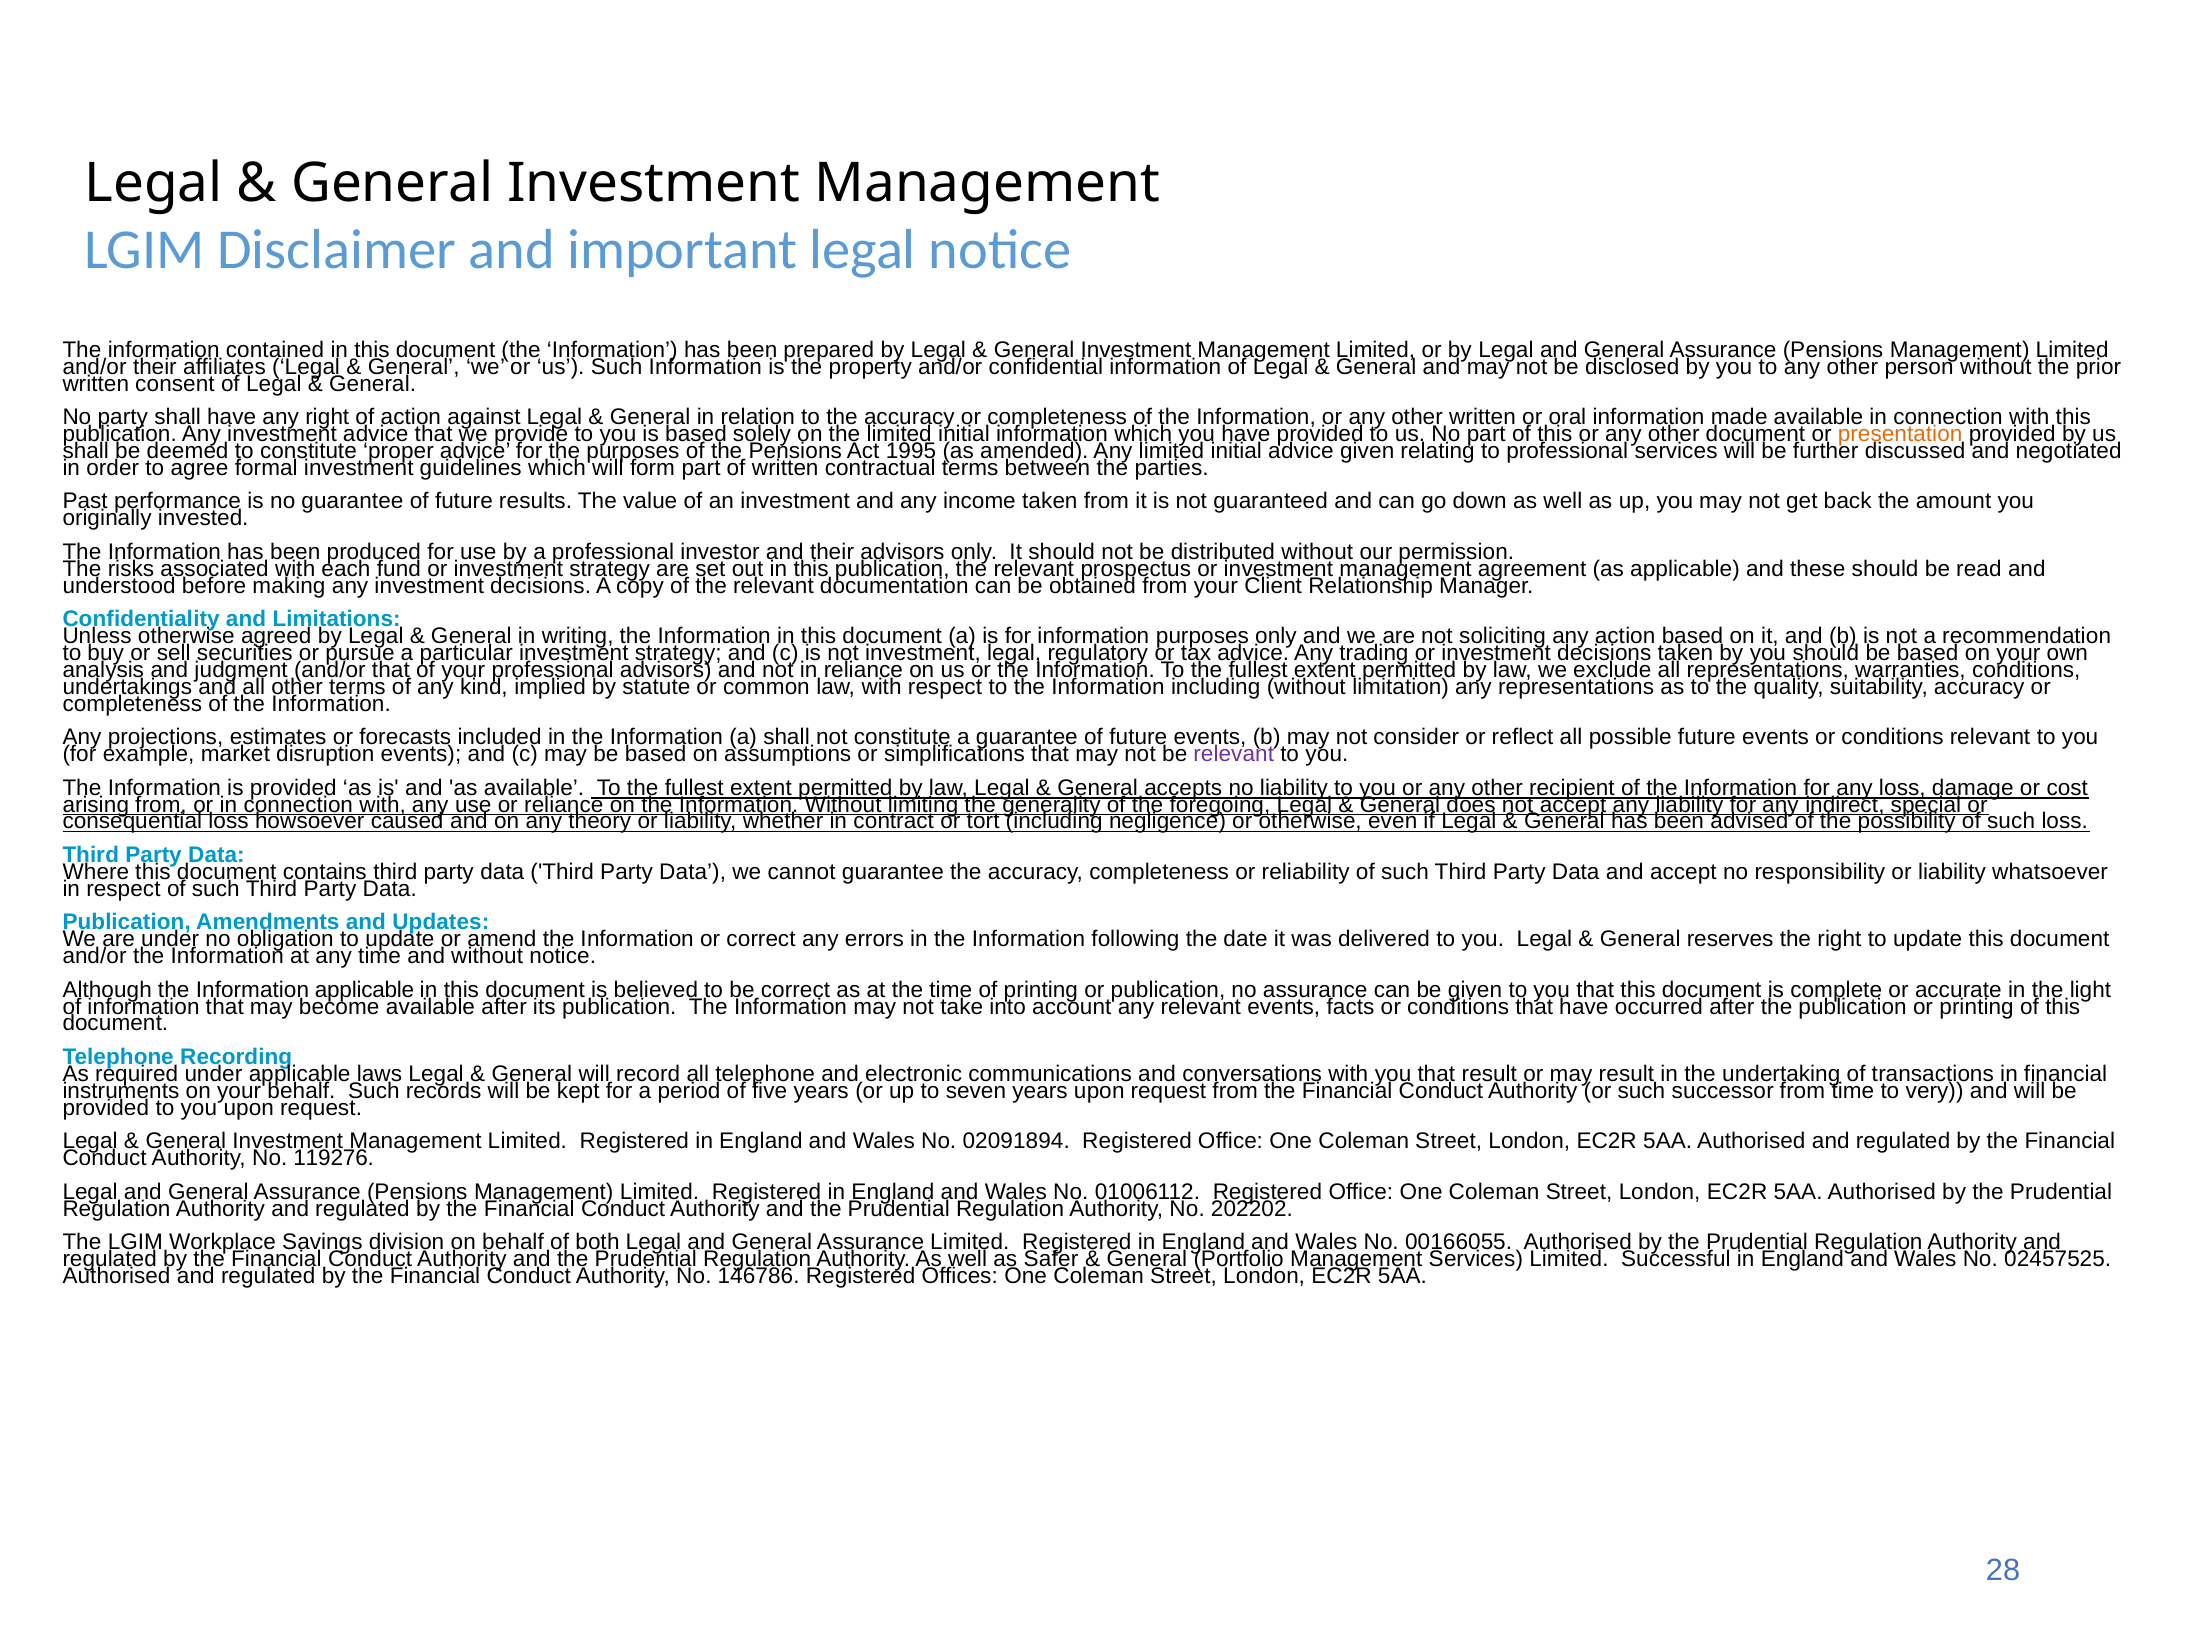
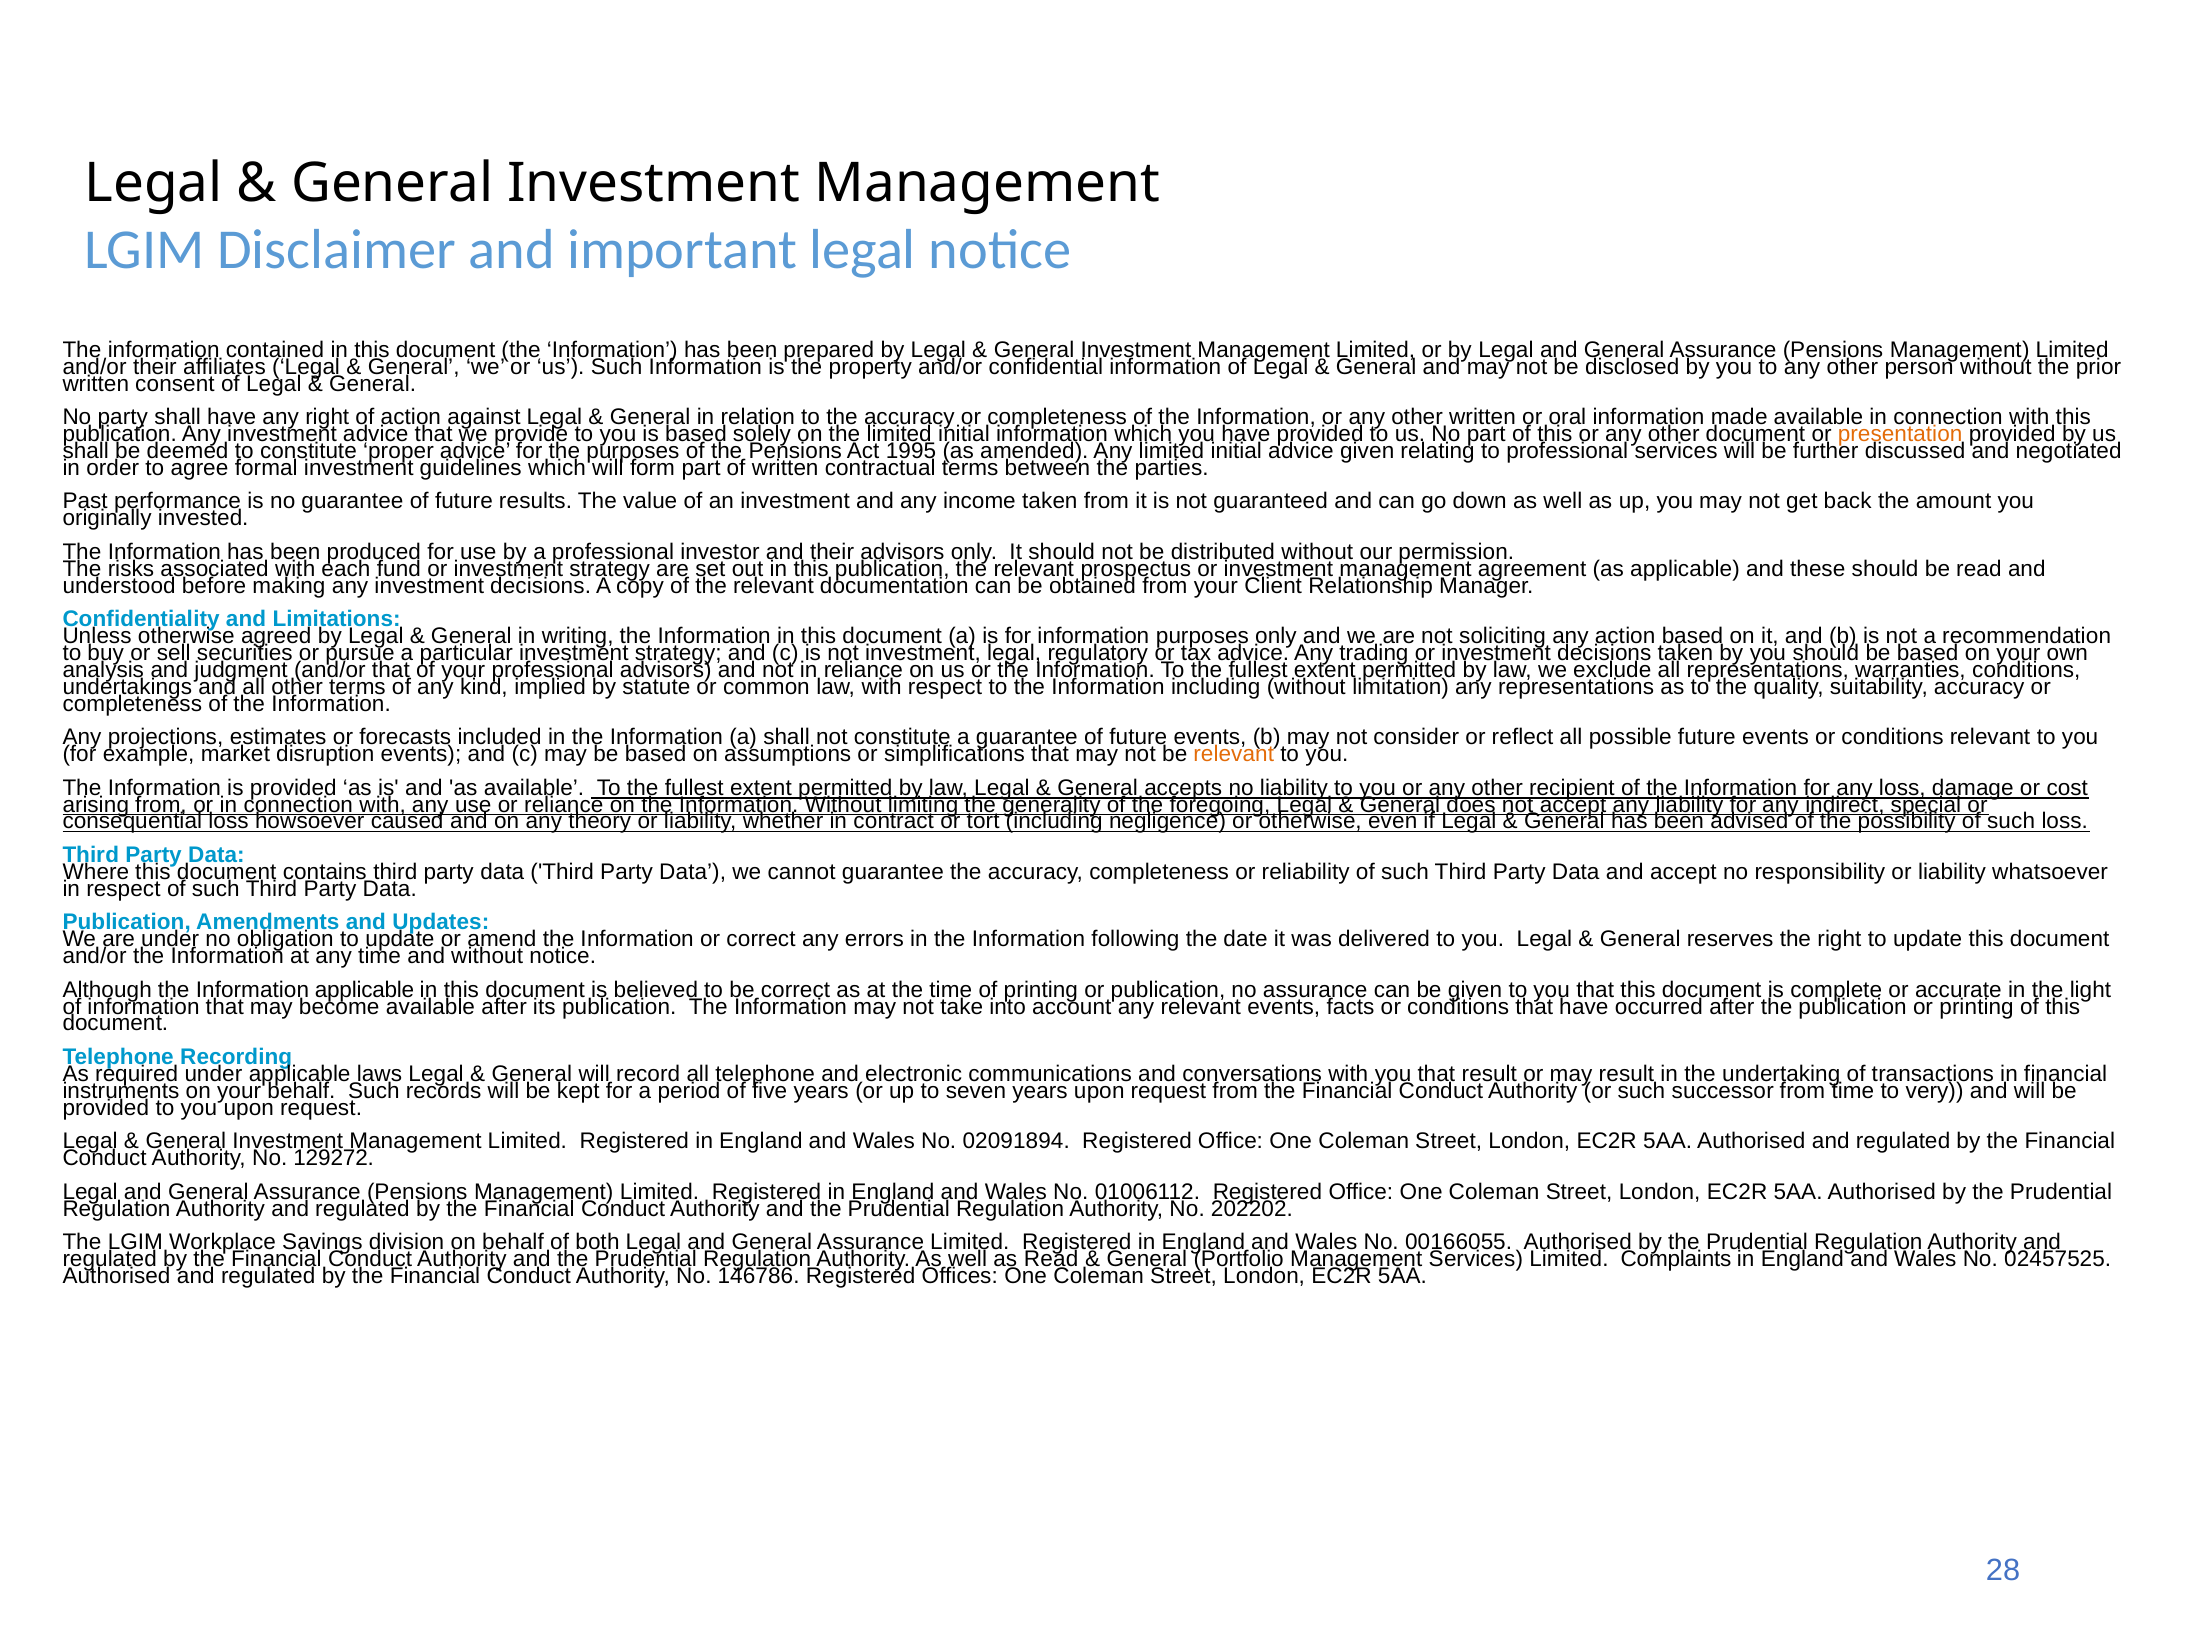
relevant colour: purple -> orange (1234, 754)
119276: 119276 -> 129272 (334, 1158)
as Safer: Safer -> Read (1051, 1259)
Successful: Successful -> Complaints (1676, 1259)
